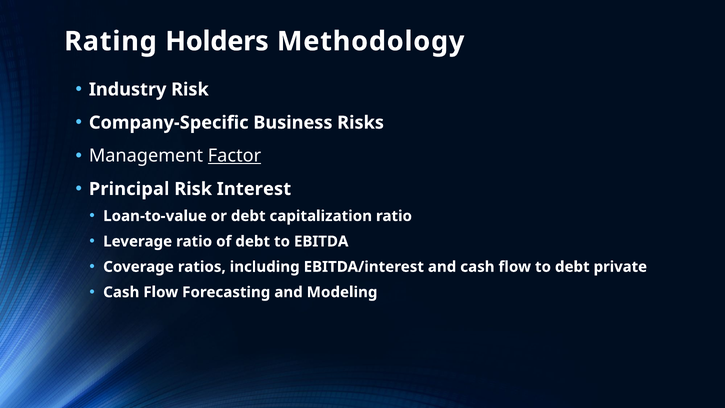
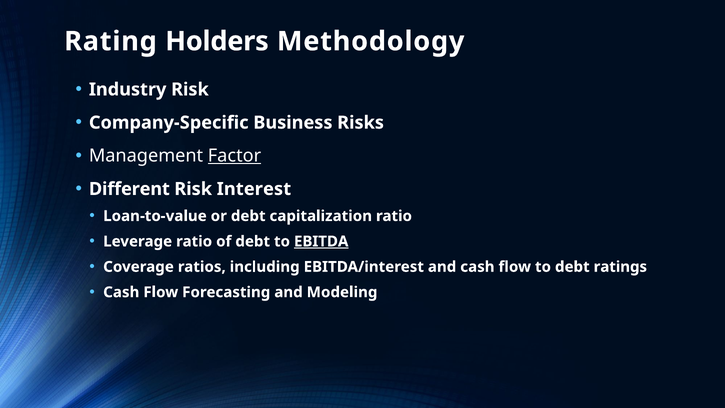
Principal: Principal -> Different (129, 189)
EBITDA underline: none -> present (321, 241)
private: private -> ratings (620, 267)
